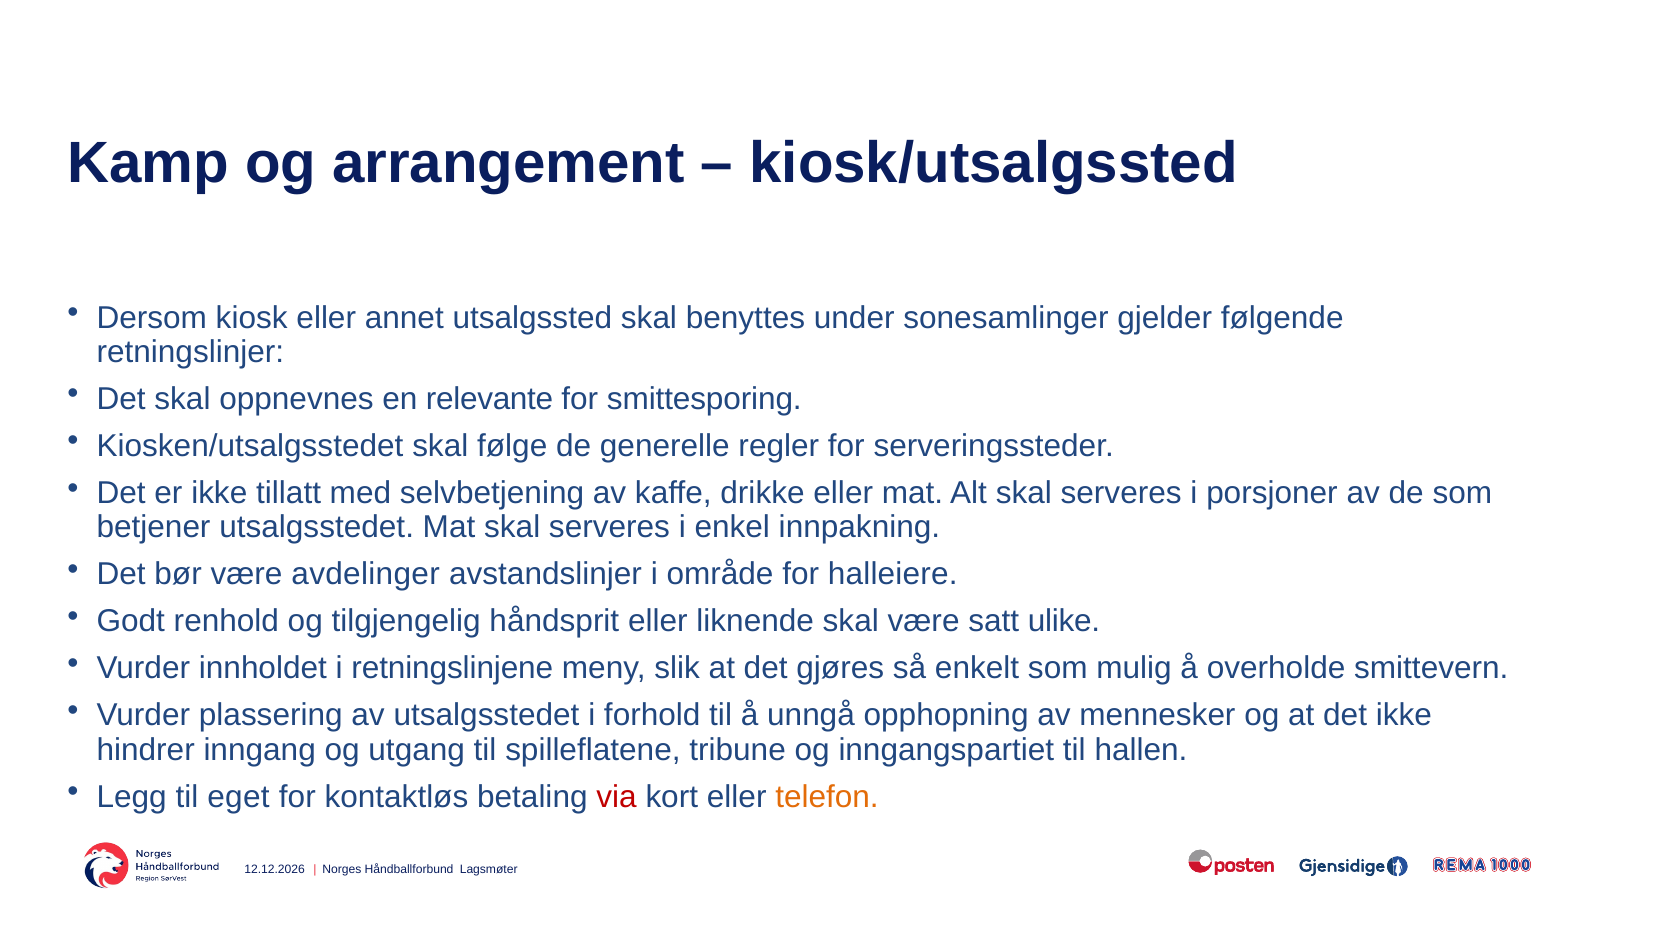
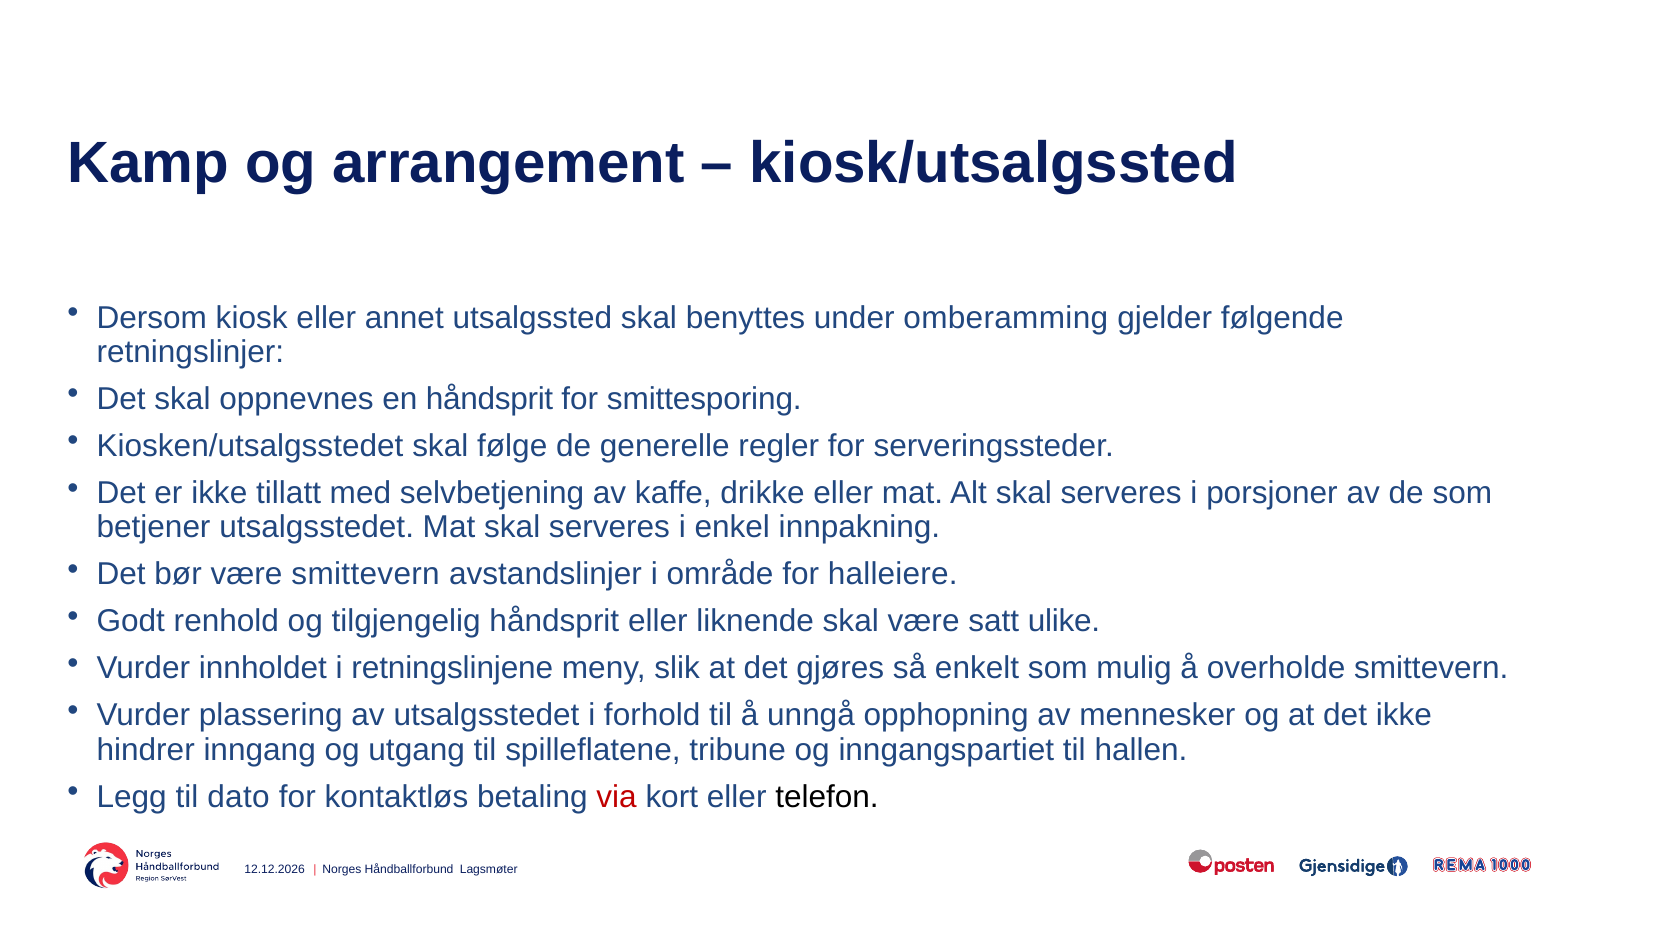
sonesamlinger: sonesamlinger -> omberamming (1006, 318)
en relevante: relevante -> håndsprit (490, 399)
være avdelinger: avdelinger -> smittevern (366, 574)
eget: eget -> dato (238, 797)
telefon colour: orange -> black (827, 797)
